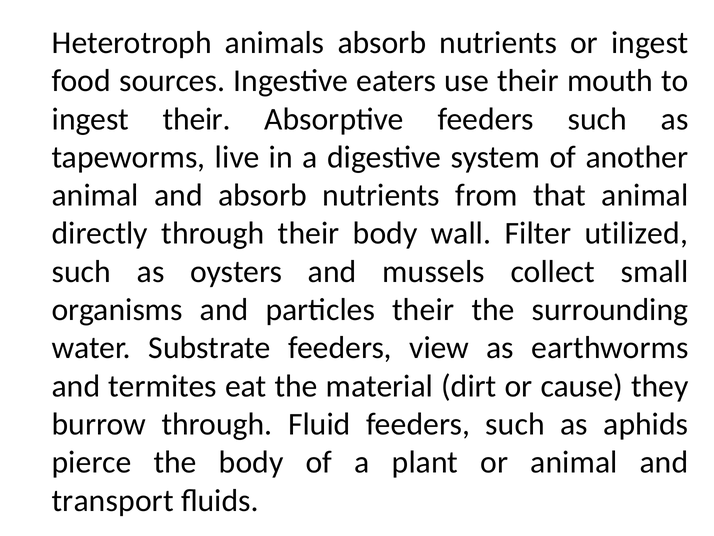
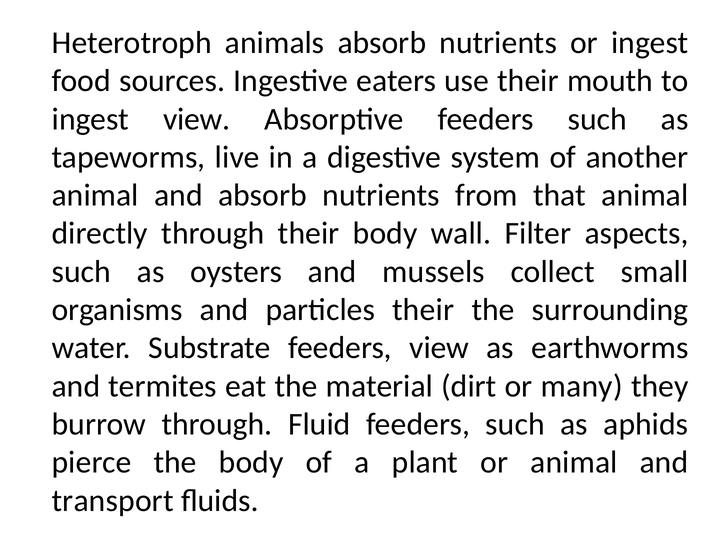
ingest their: their -> view (197, 119)
utilized: utilized -> aspects (637, 233)
cause: cause -> many (582, 386)
